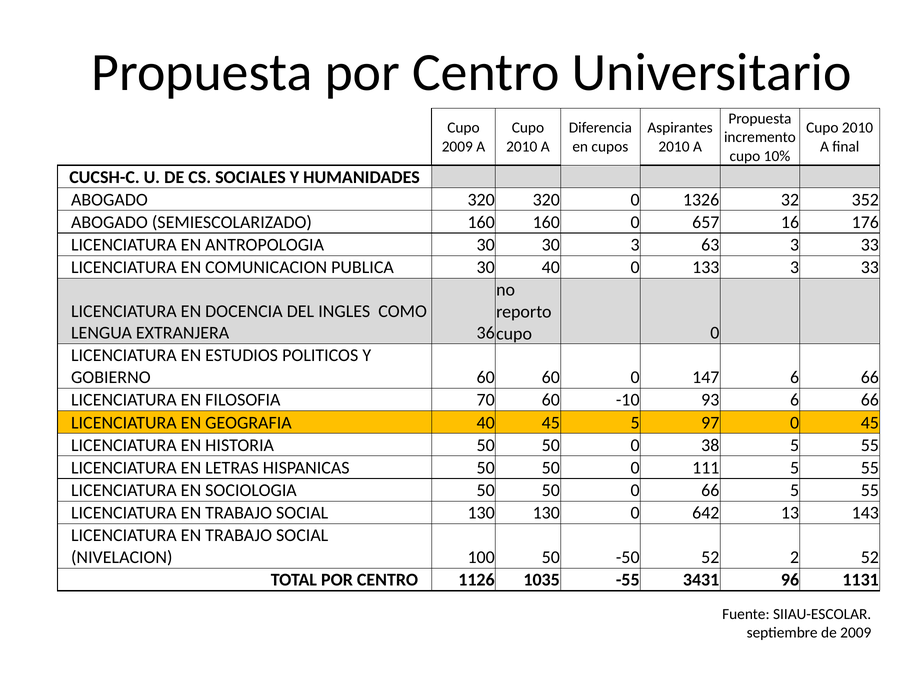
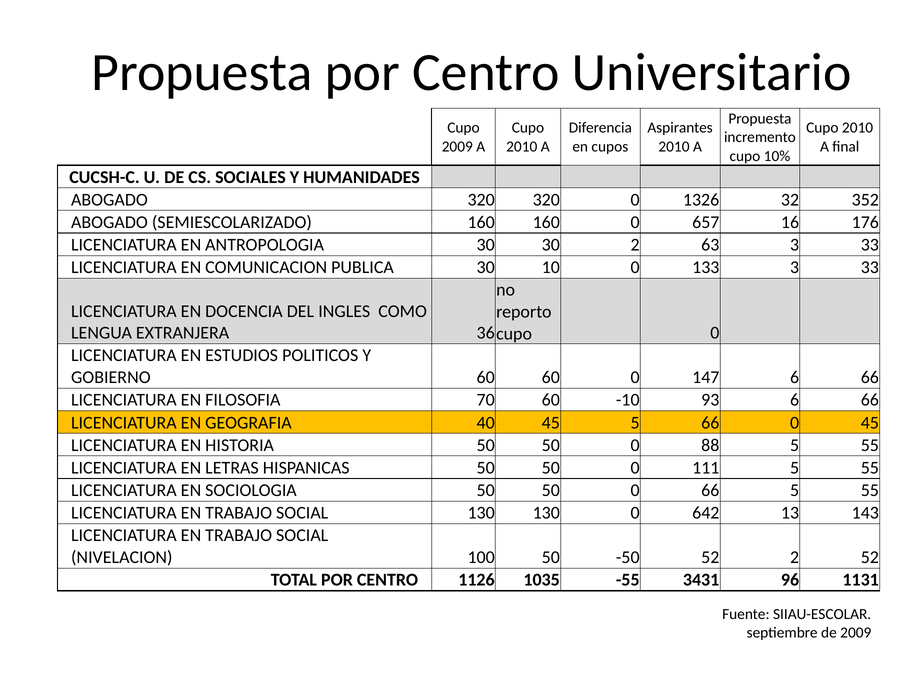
30 3: 3 -> 2 (635, 245)
30 40: 40 -> 10 (551, 267)
5 97: 97 -> 66 (710, 422)
38: 38 -> 88 (710, 445)
